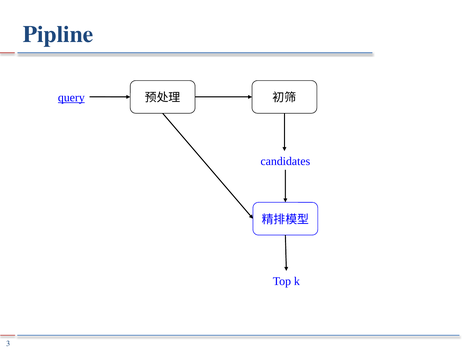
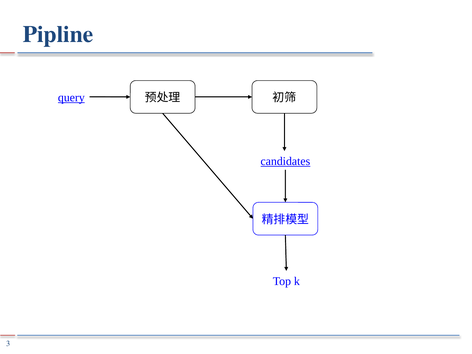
candidates underline: none -> present (285, 161)
